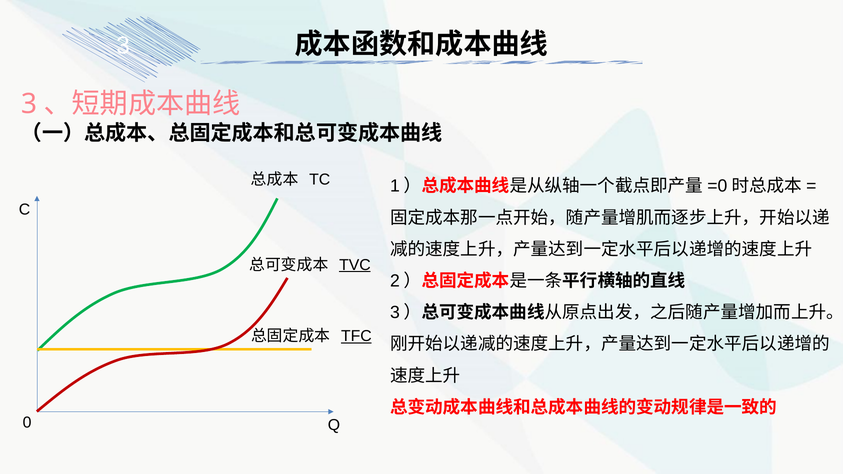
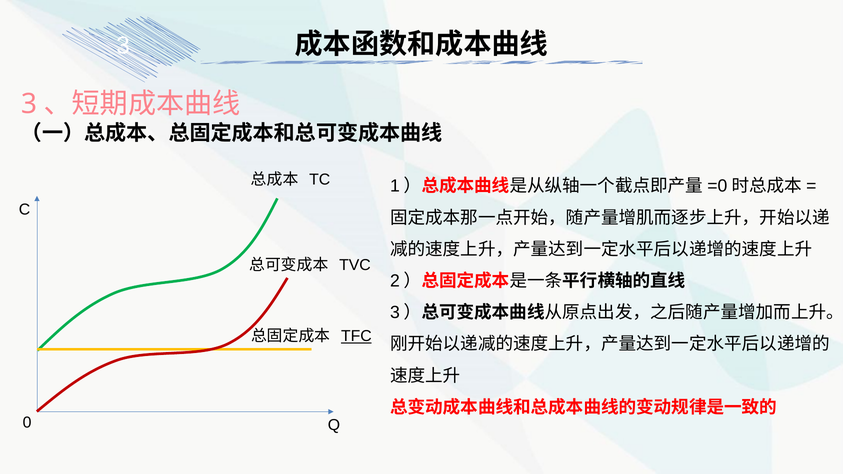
TVC underline: present -> none (355, 265)
